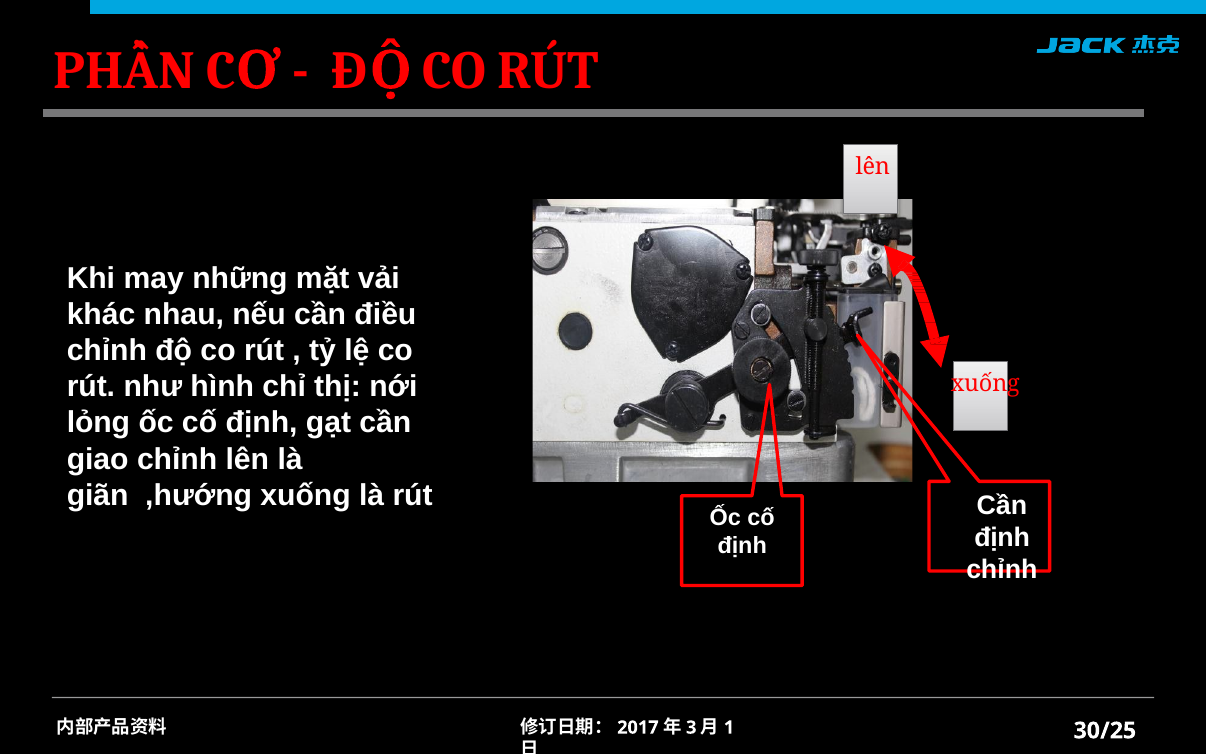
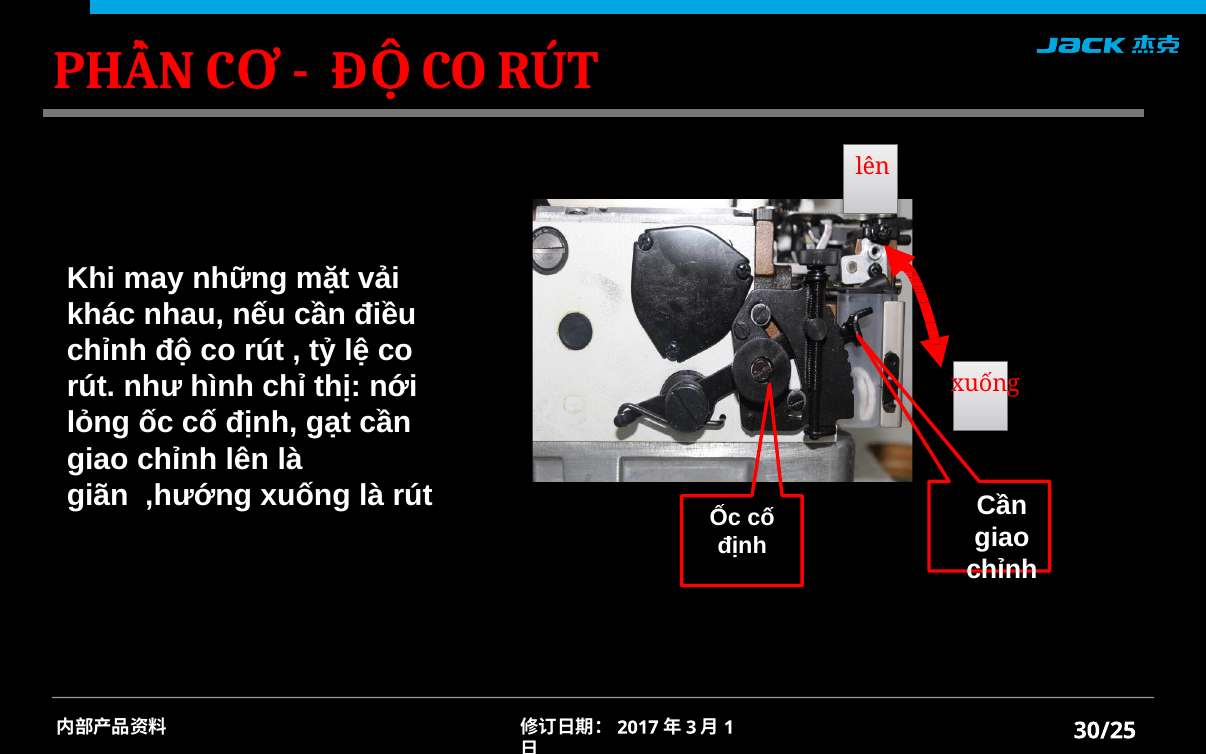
định: định -> giao (1002, 537)
